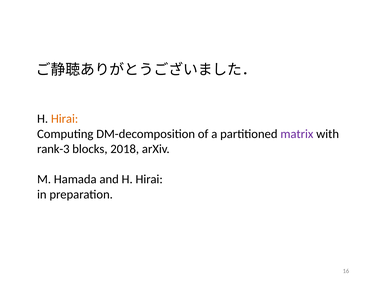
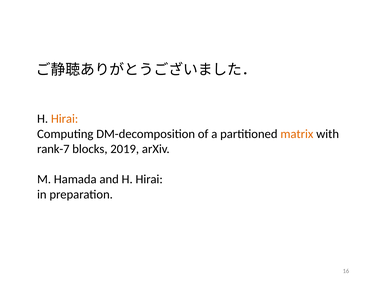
matrix colour: purple -> orange (297, 134)
rank-3: rank-3 -> rank-7 (53, 149)
2018: 2018 -> 2019 (125, 149)
